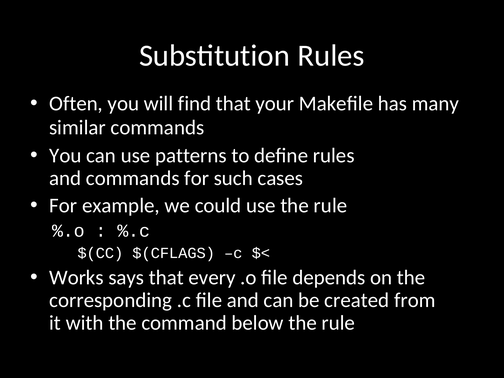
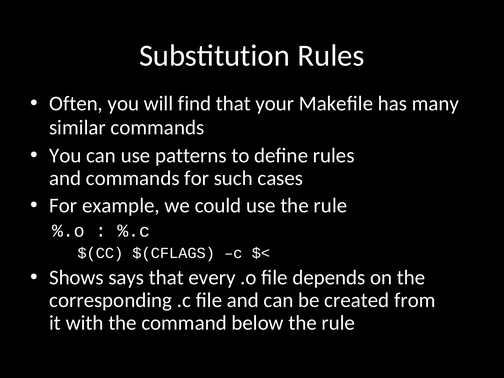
Works: Works -> Shows (76, 277)
